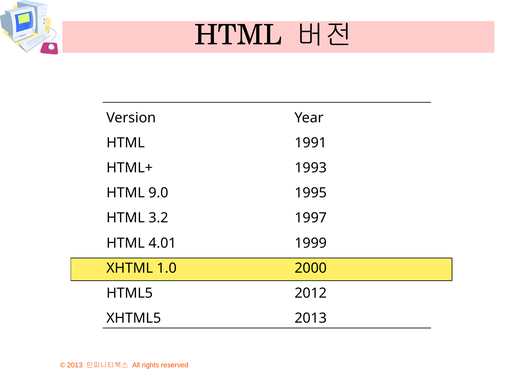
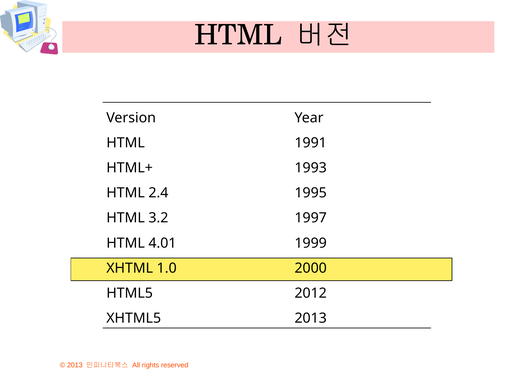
9.0: 9.0 -> 2.4 (158, 193)
